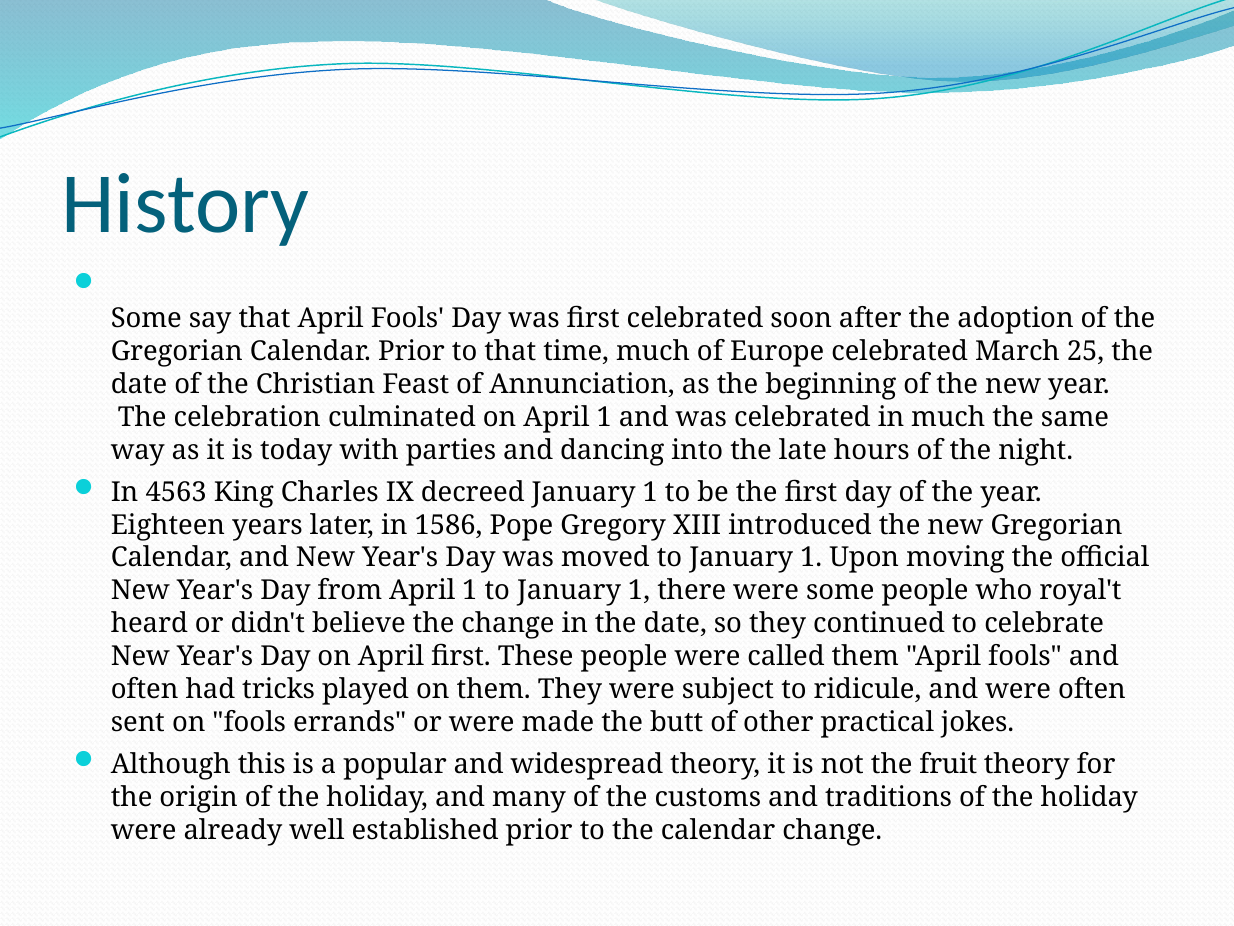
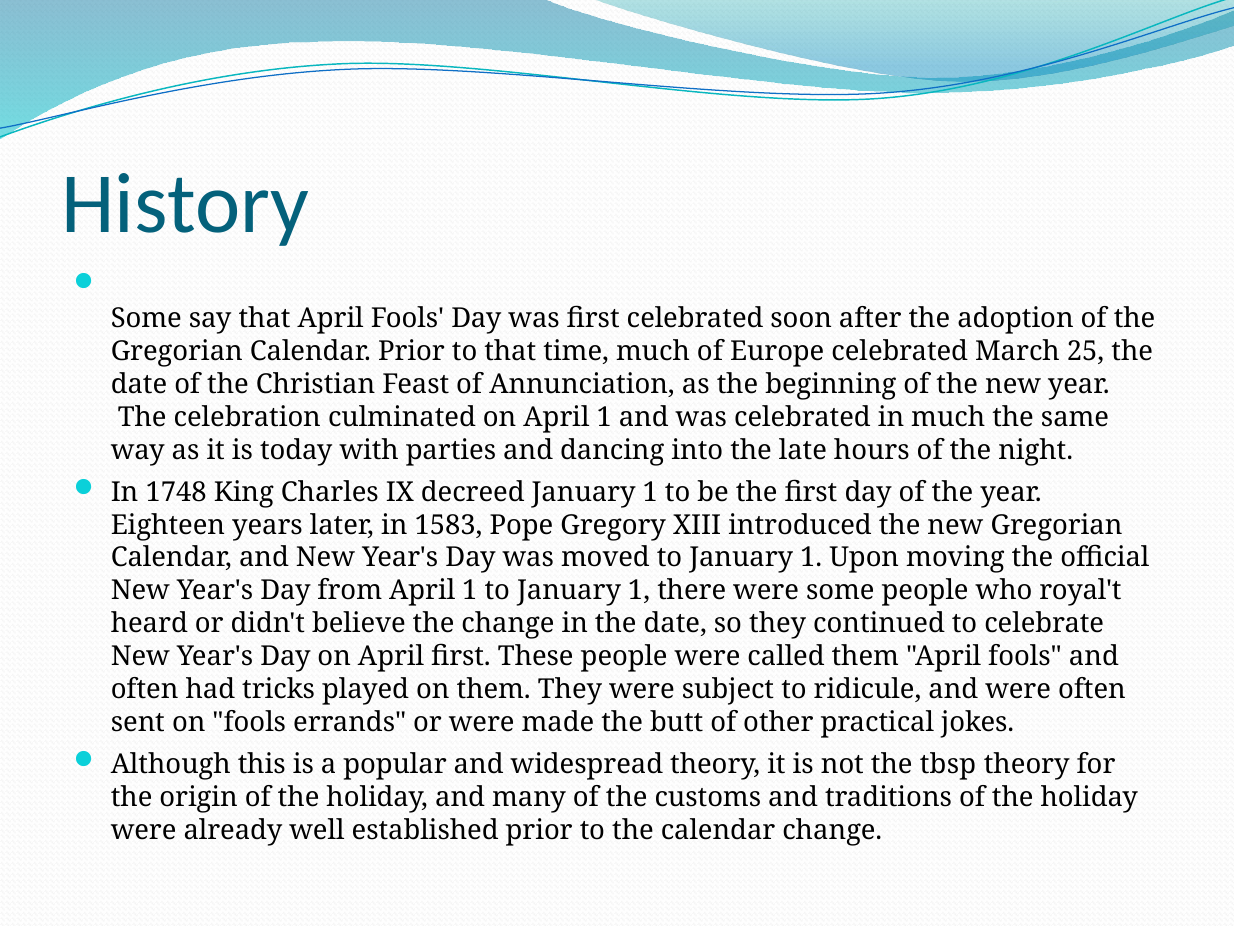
4563: 4563 -> 1748 (176, 492)
1586: 1586 -> 1583 (448, 525)
fruit: fruit -> tbsp (948, 764)
